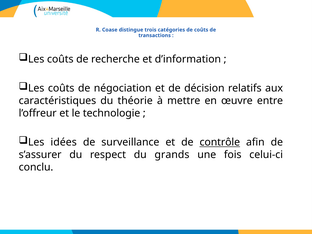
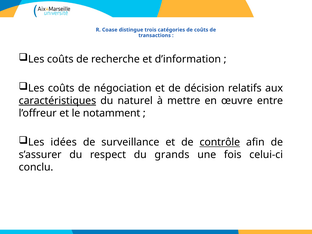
caractéristiques underline: none -> present (57, 101)
théorie: théorie -> naturel (135, 101)
technologie: technologie -> notamment (112, 113)
